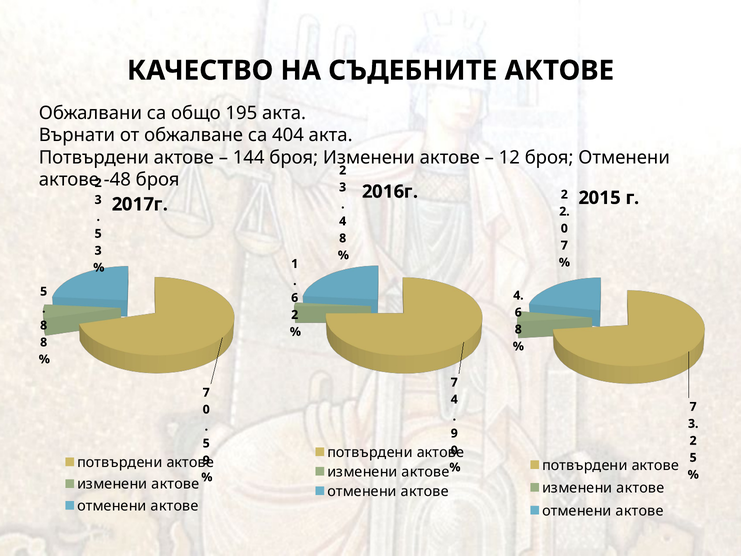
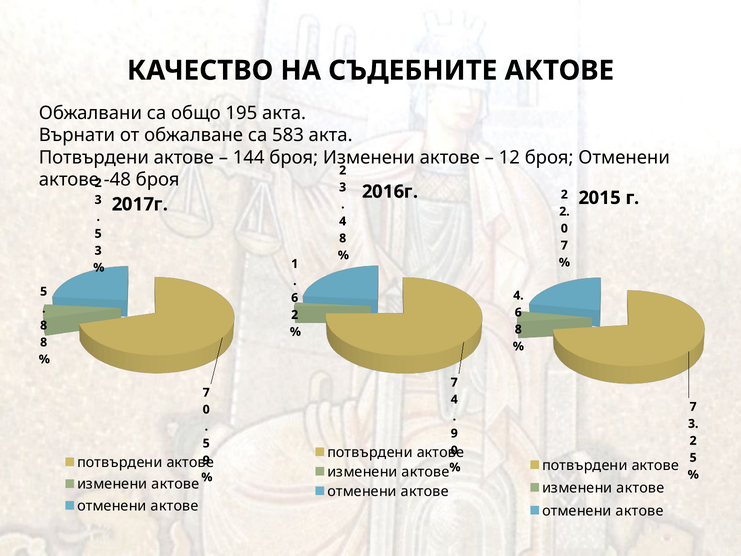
404: 404 -> 583 (288, 135)
